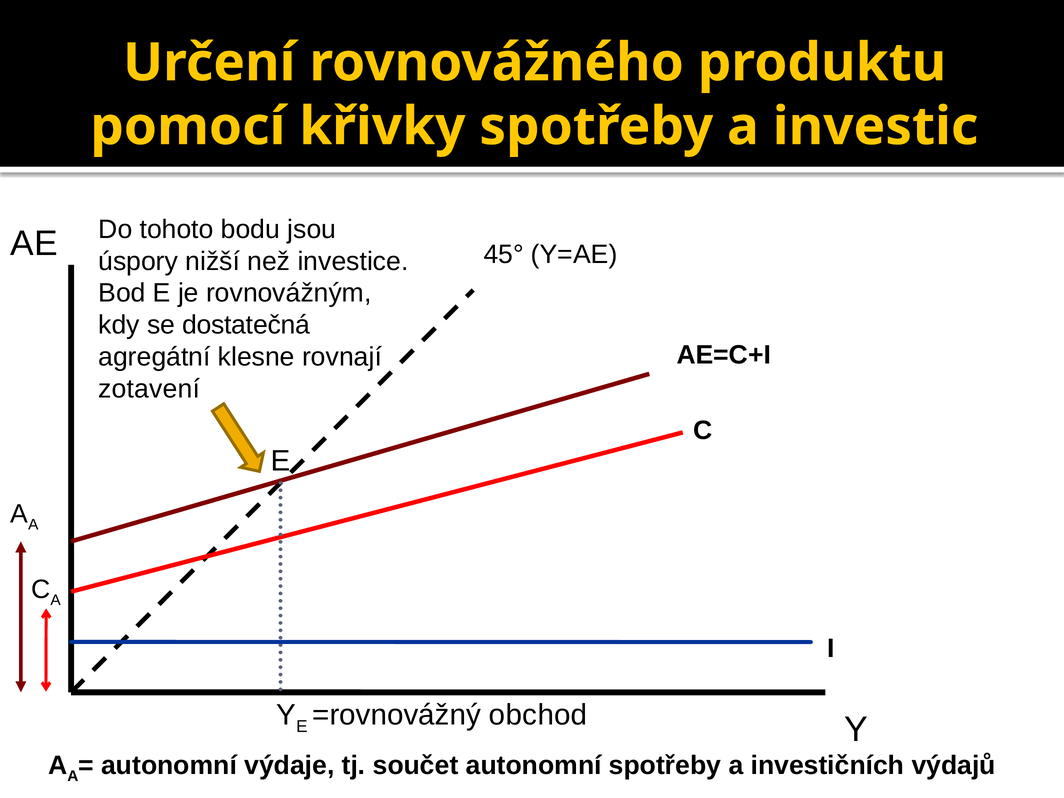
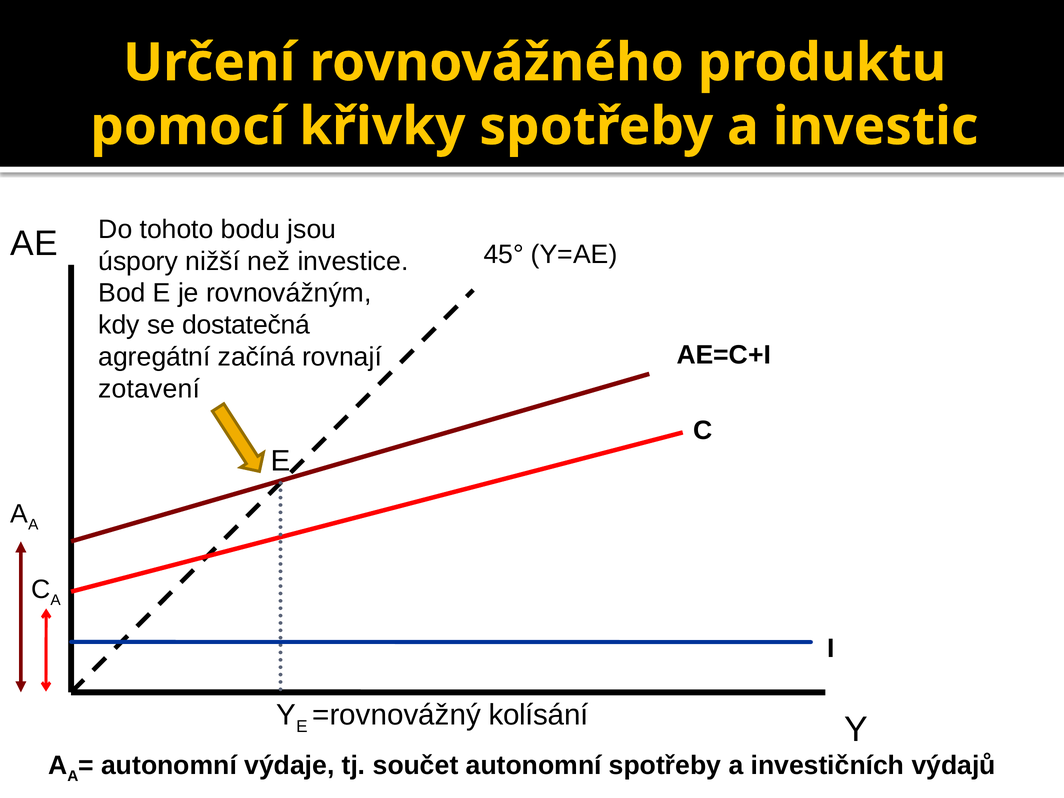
klesne: klesne -> začíná (256, 357)
obchod: obchod -> kolísání (538, 715)
